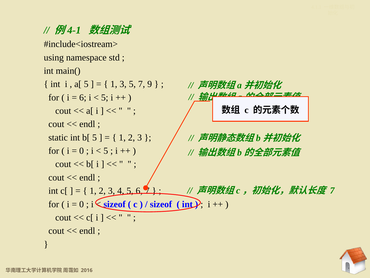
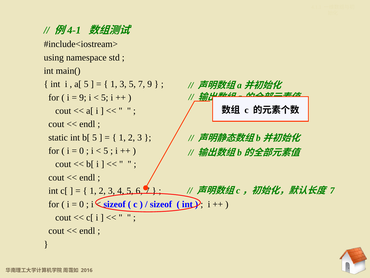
6: 6 -> 9 (83, 97)
